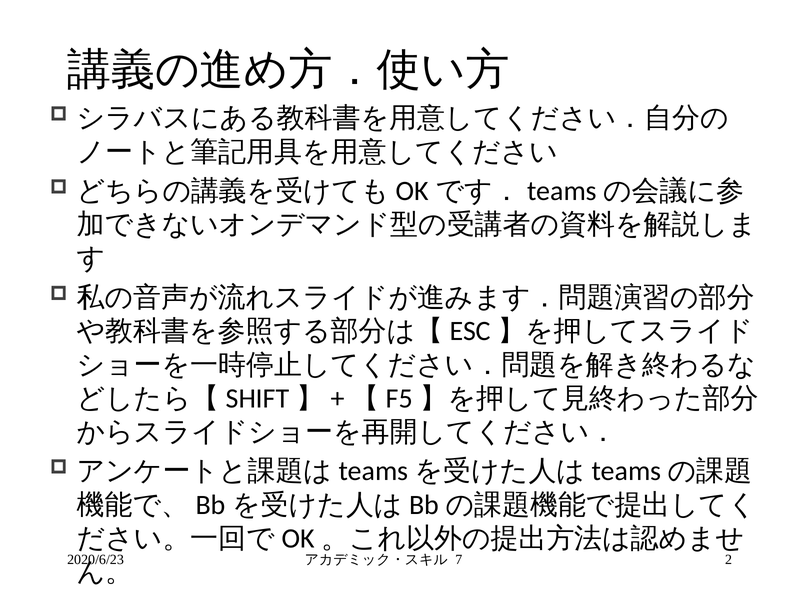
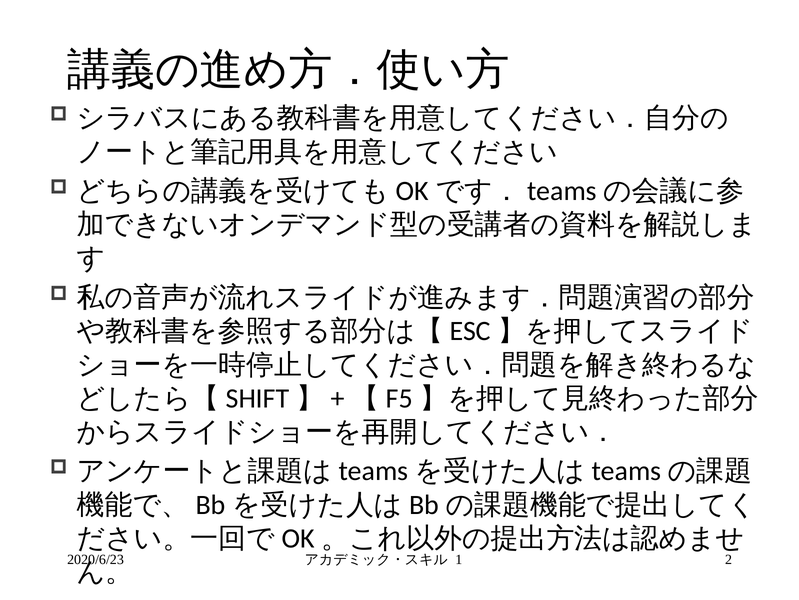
7: 7 -> 1 (459, 559)
